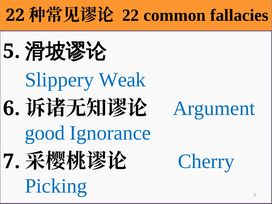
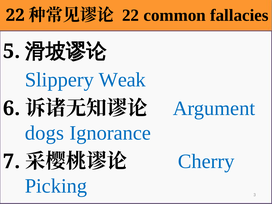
good: good -> dogs (45, 133)
